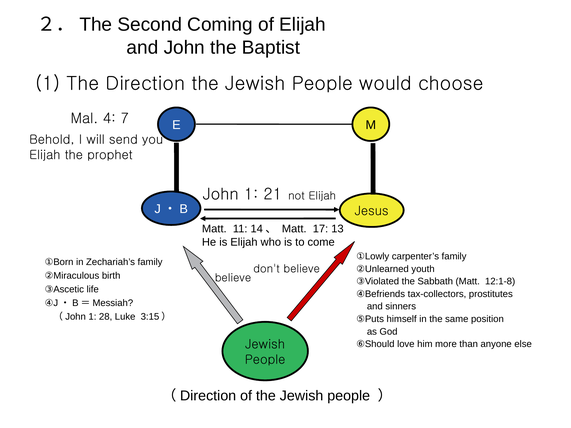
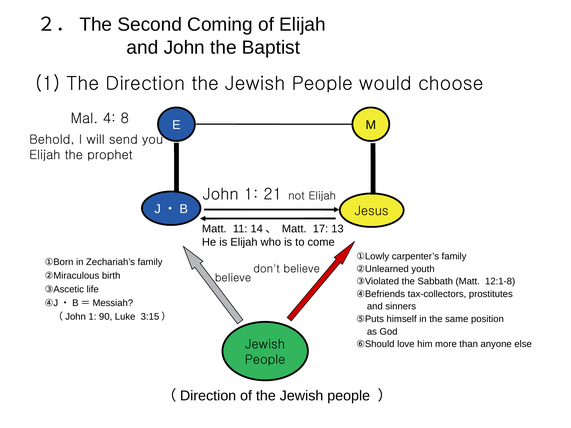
7: 7 -> 8 (125, 119)
28: 28 -> 90 (106, 317)
